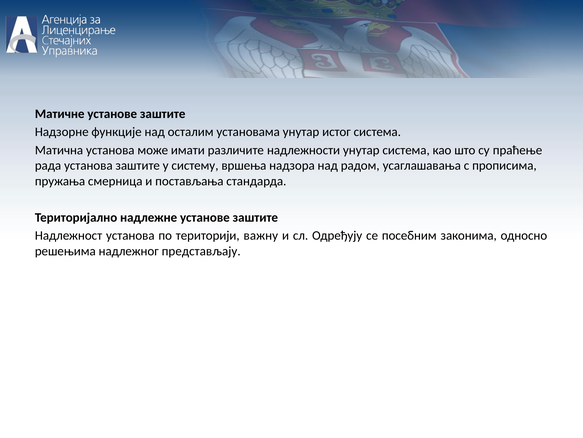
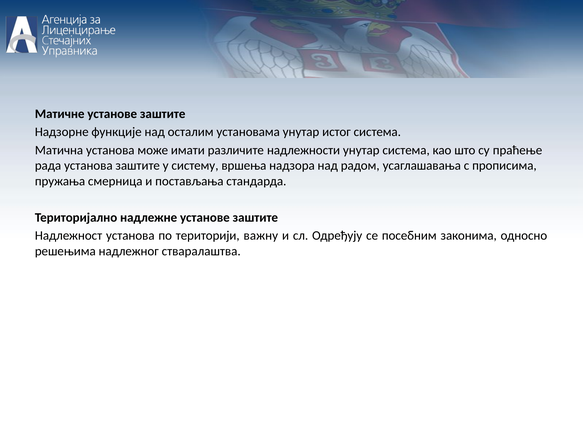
представљају: представљају -> стваралаштва (201, 251)
